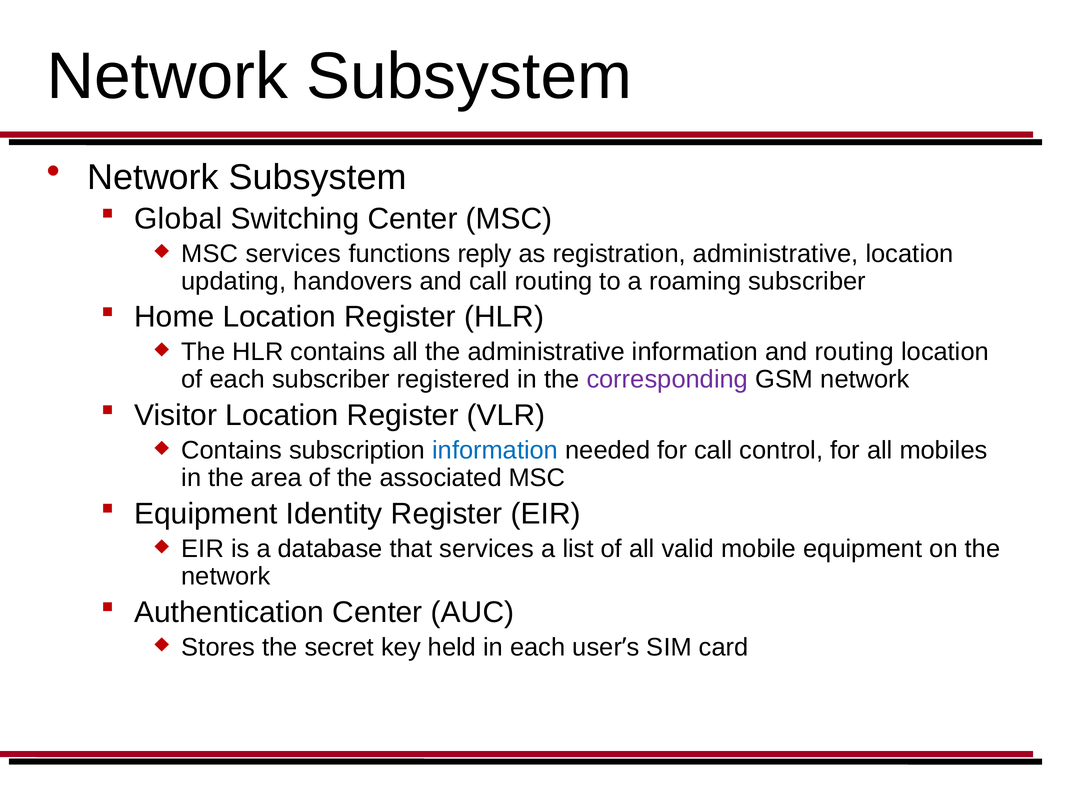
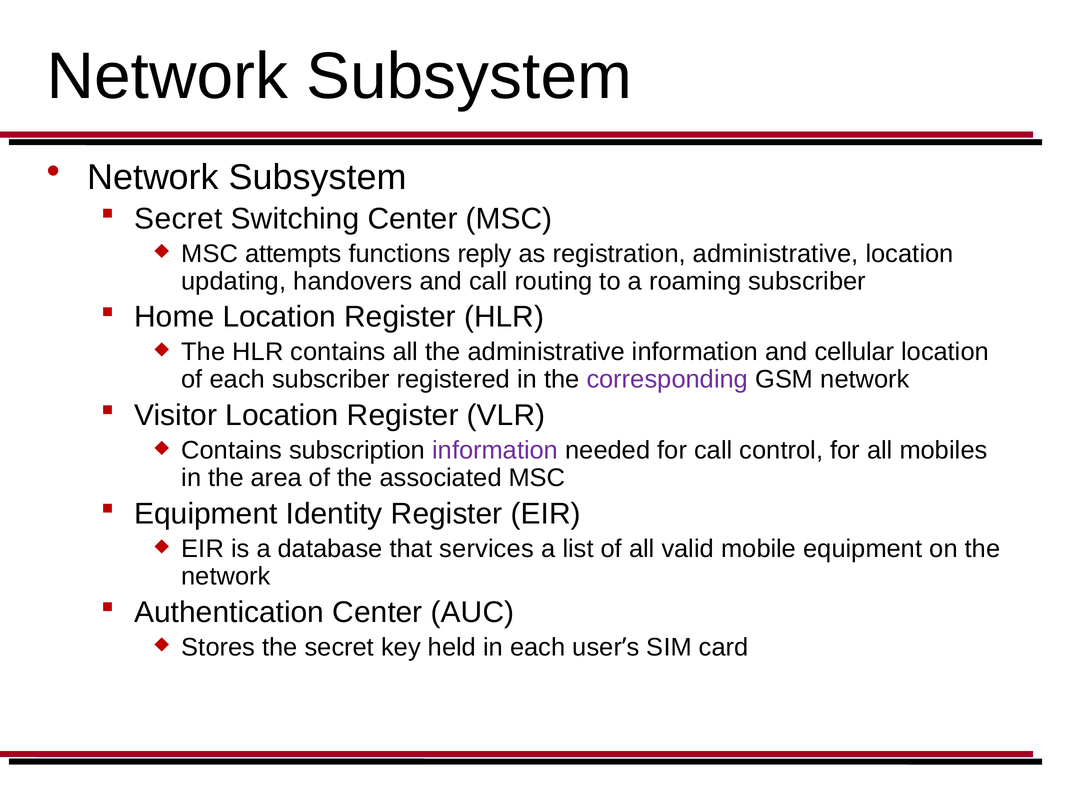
Global: Global -> Secret (178, 219)
MSC services: services -> attempts (293, 254)
and routing: routing -> cellular (854, 352)
information colour: blue -> purple (495, 451)
